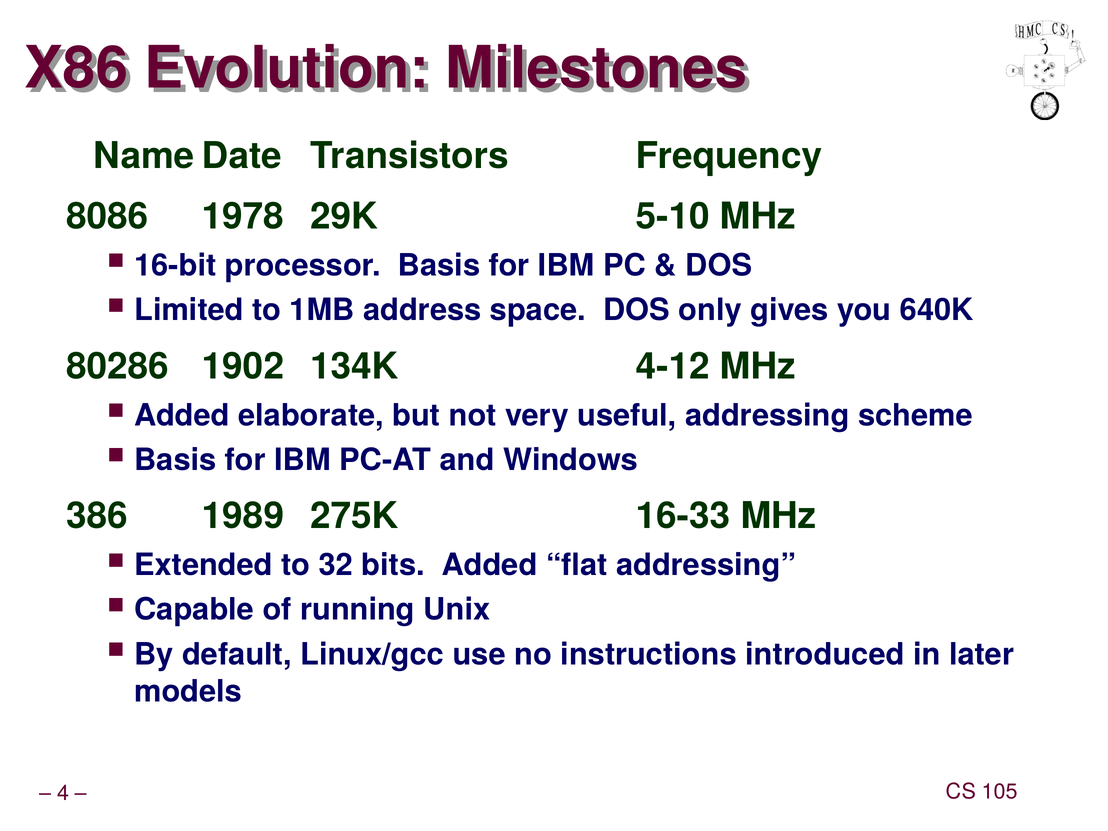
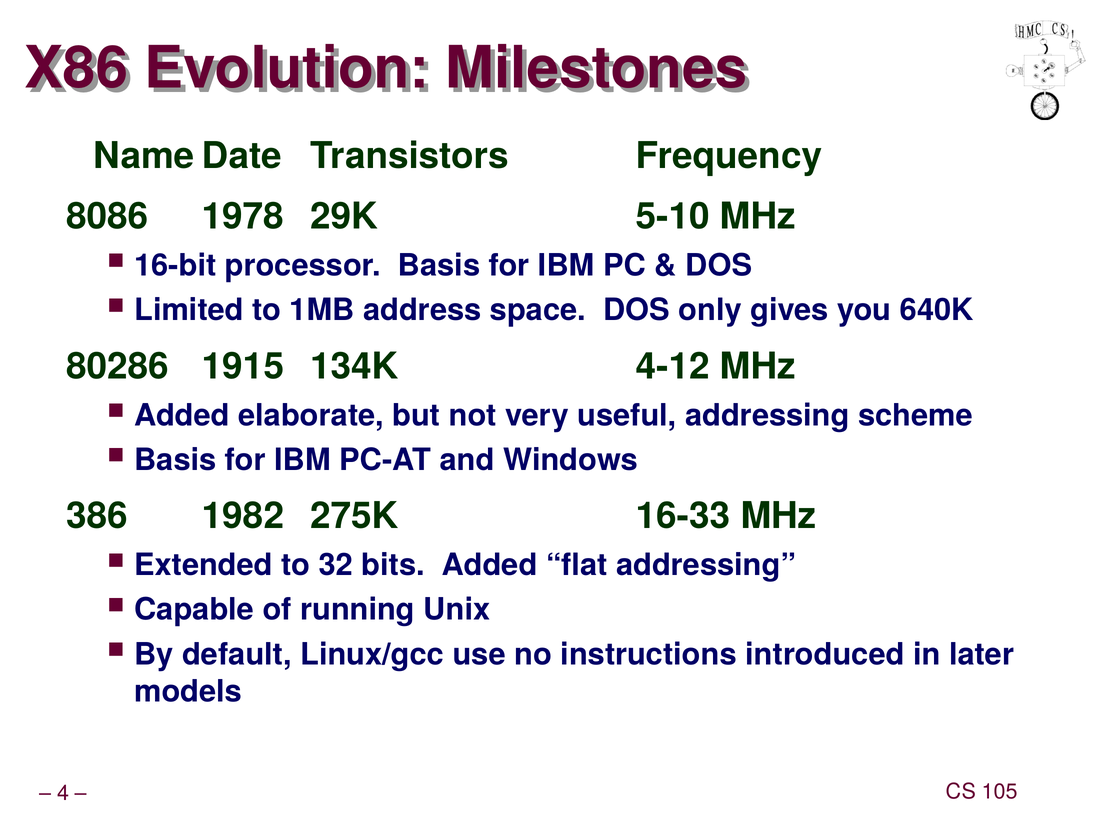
1902: 1902 -> 1915 (243, 366)
1989: 1989 -> 1982 (243, 516)
